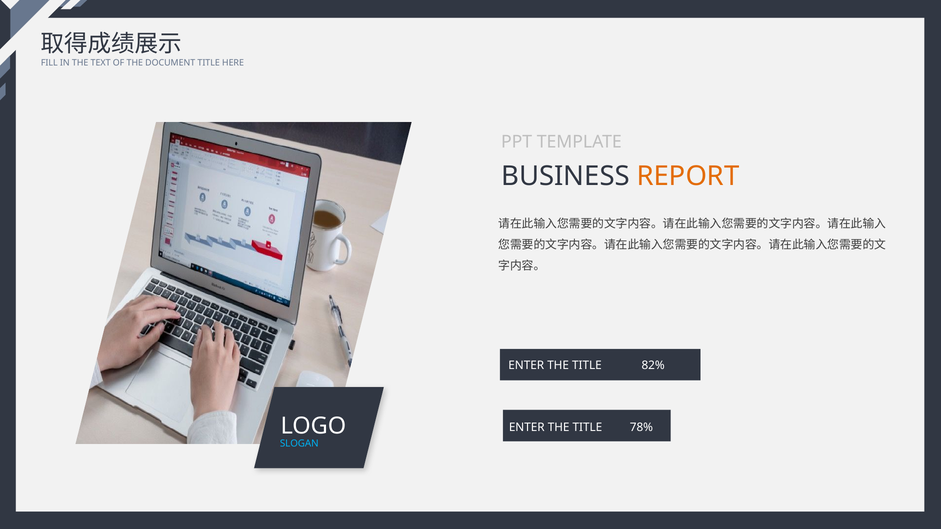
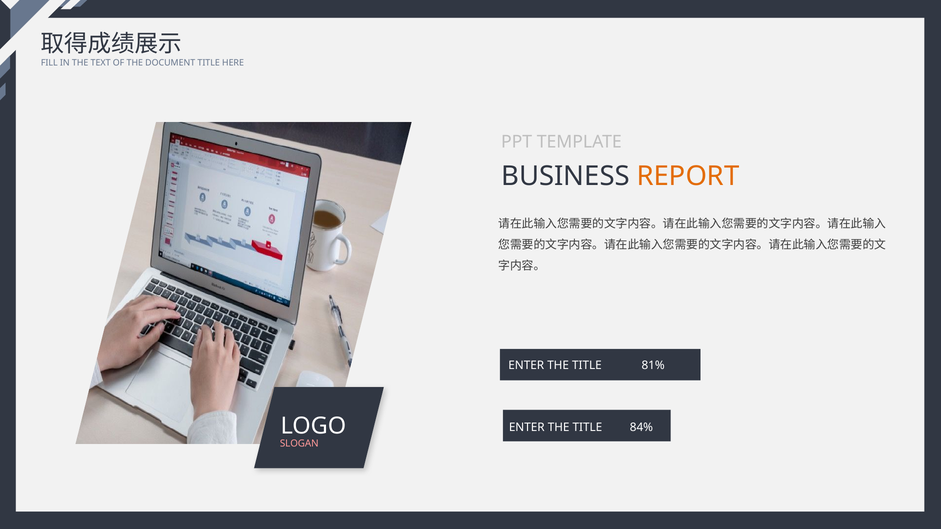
82%: 82% -> 81% (653, 365)
78%: 78% -> 84% (641, 428)
SLOGAN colour: light blue -> pink (299, 444)
